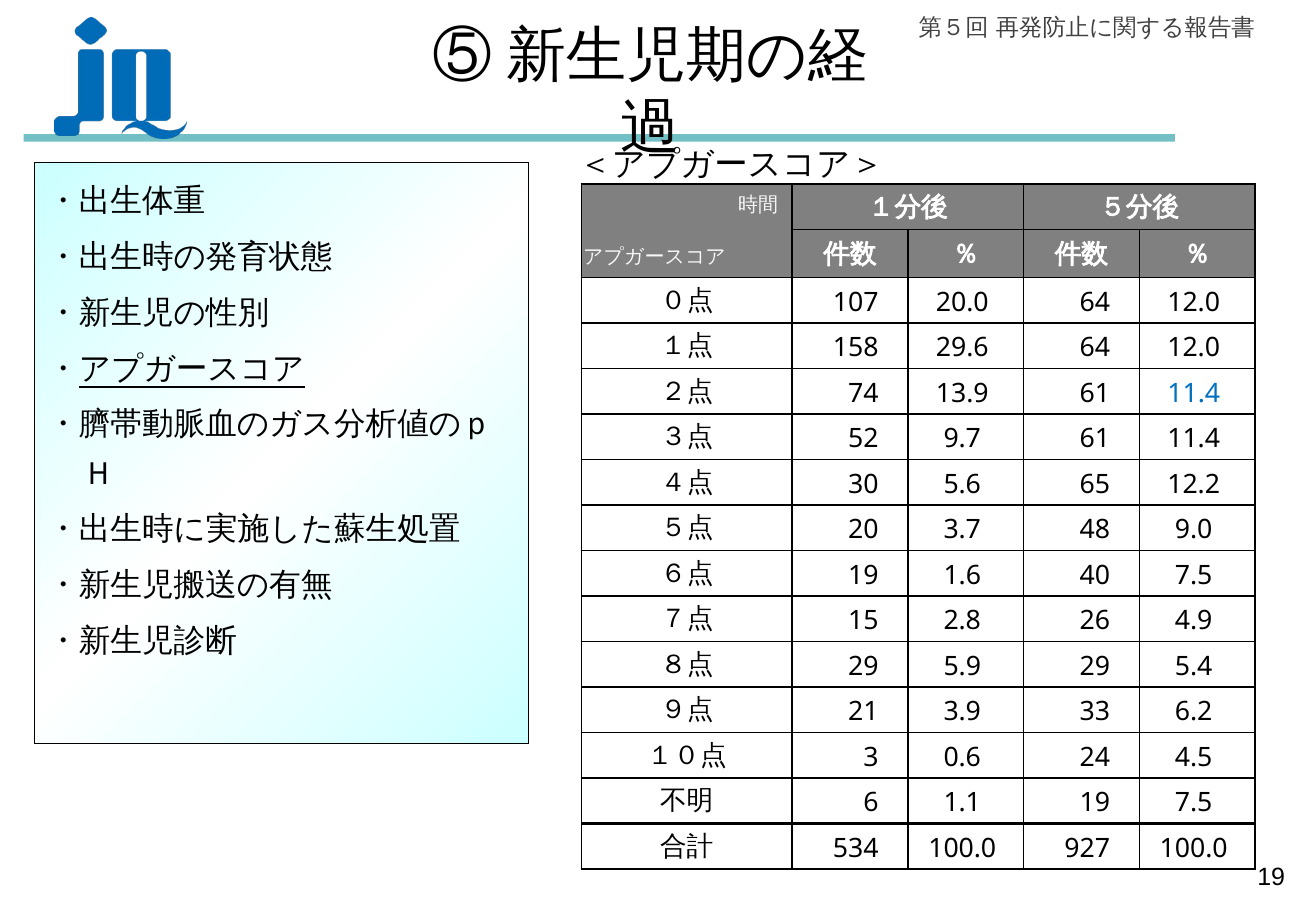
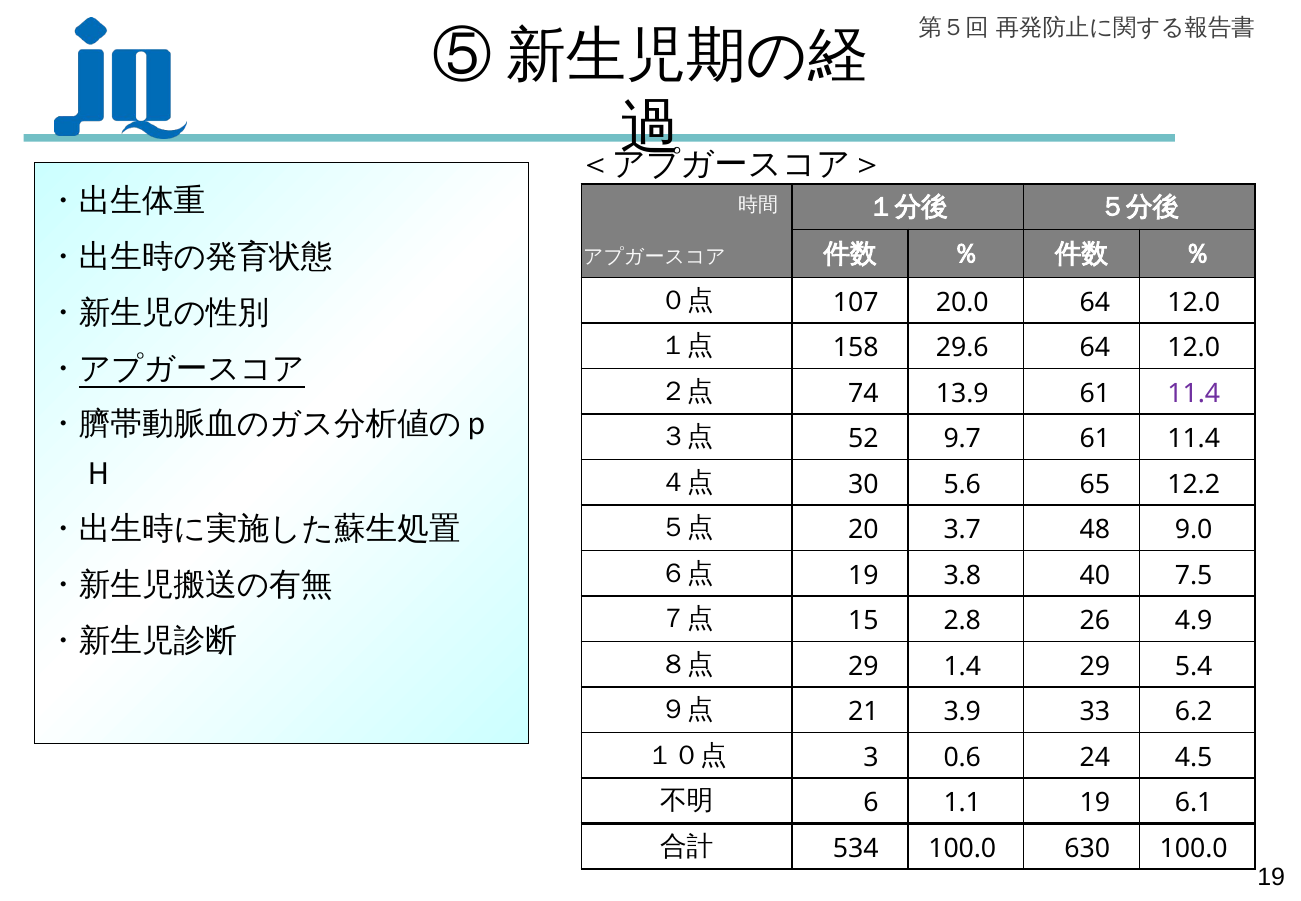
11.4 colour: blue -> purple (1194, 394)
1.6: 1.6 -> 3.8 (962, 575)
5.9: 5.9 -> 1.4 (962, 666)
19 7.5: 7.5 -> 6.1 (1194, 803)
927: 927 -> 630 (1087, 848)
